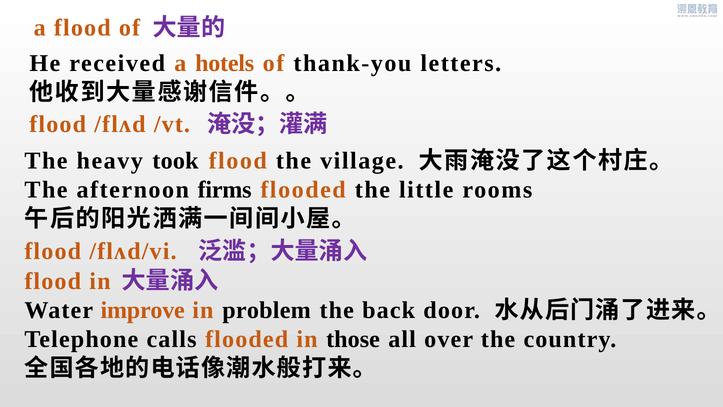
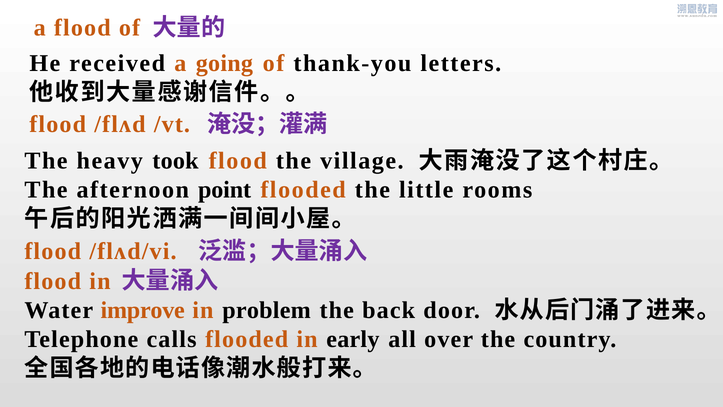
hotels: hotels -> going (224, 63)
firms: firms -> point (225, 190)
those: those -> early (353, 339)
